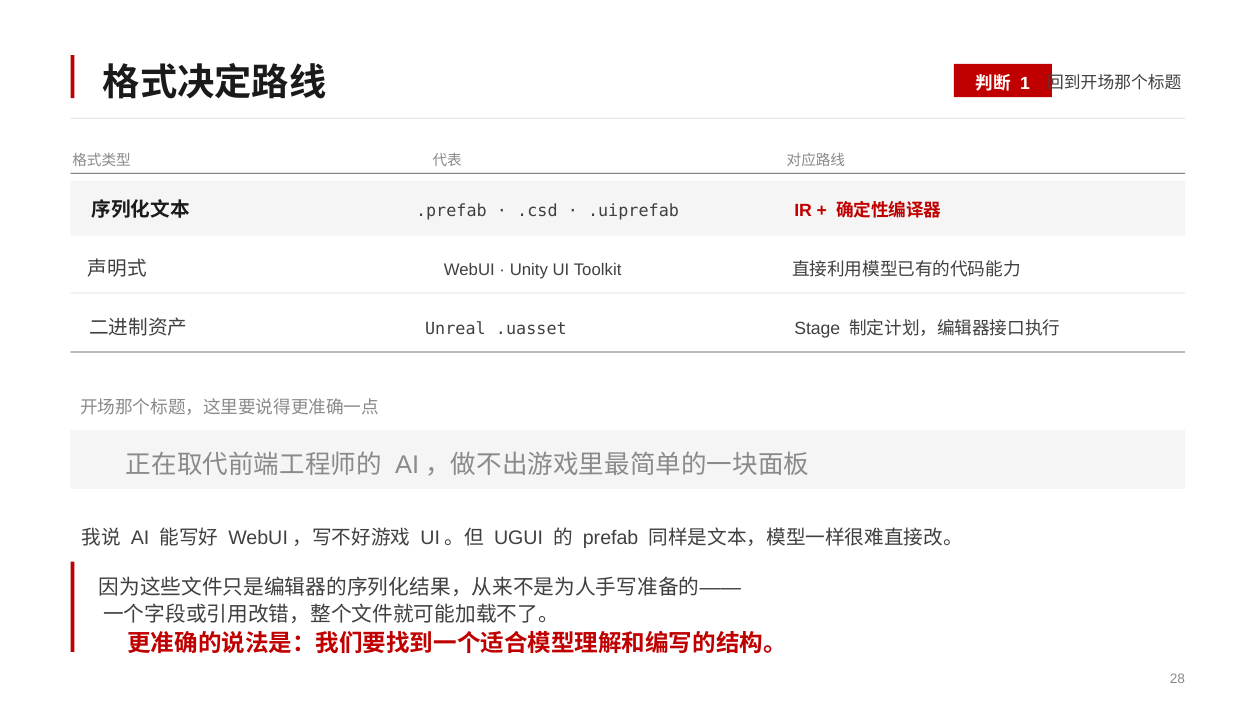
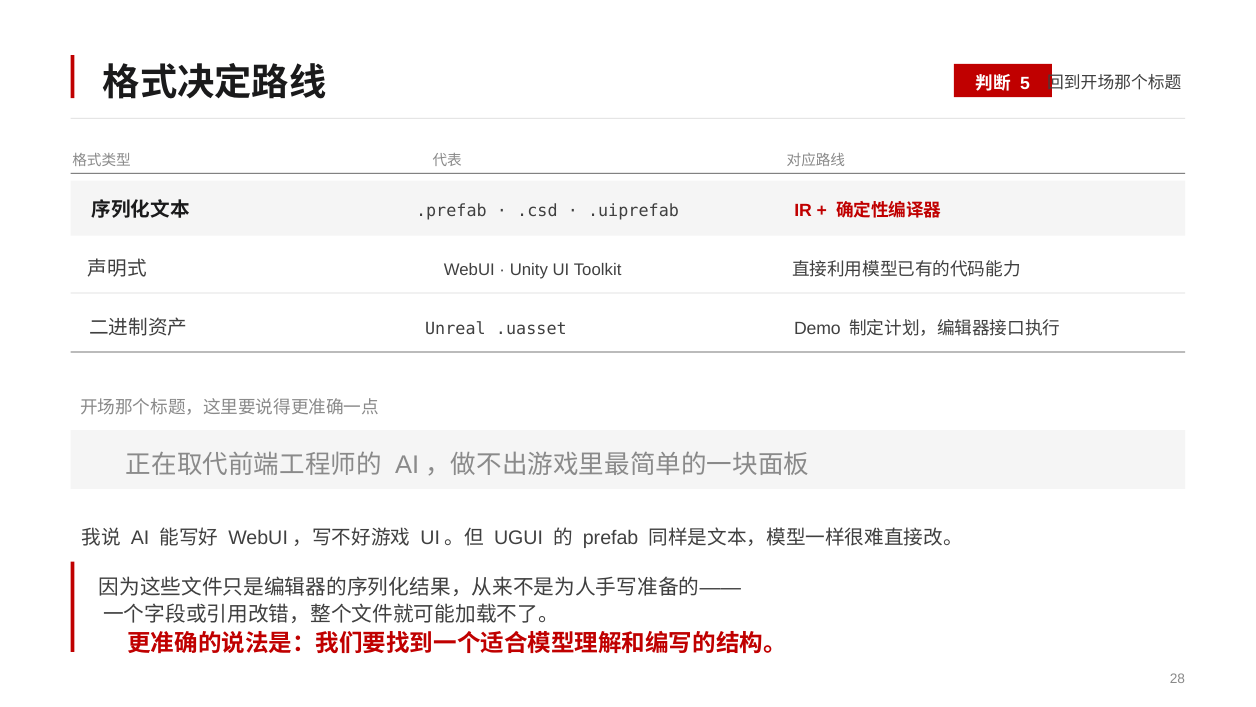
1: 1 -> 5 (1025, 83)
Stage: Stage -> Demo (817, 328)
